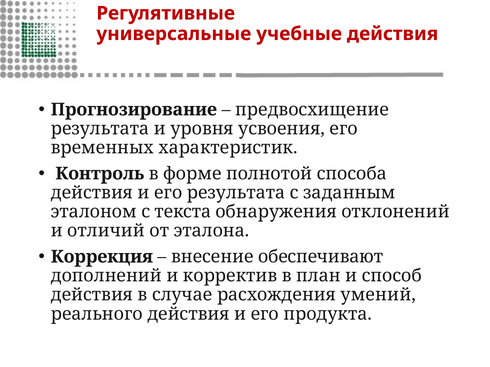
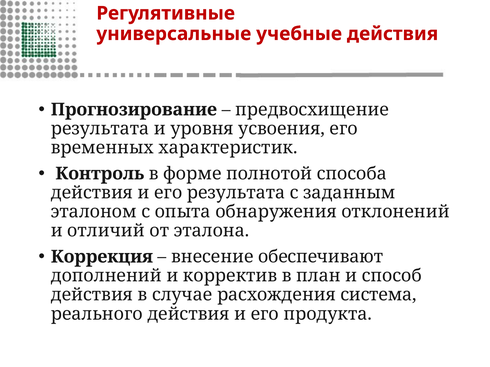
текста: текста -> опыта (183, 212)
умений: умений -> система (378, 295)
